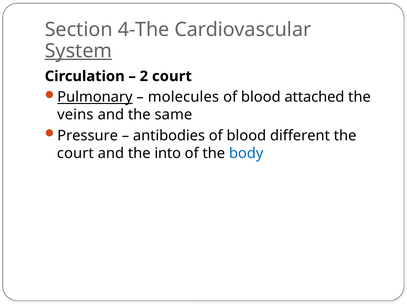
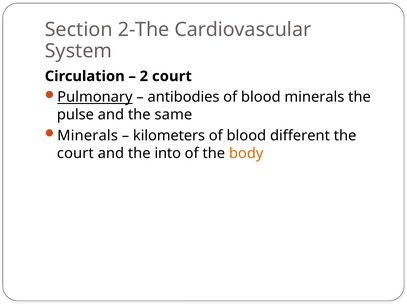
4-The: 4-The -> 2-The (144, 30)
System underline: present -> none (78, 51)
molecules: molecules -> antibodies (184, 97)
blood attached: attached -> minerals (314, 97)
veins: veins -> pulse (75, 115)
Pressure: Pressure -> Minerals (88, 136)
antibodies: antibodies -> kilometers (169, 136)
body colour: blue -> orange (246, 153)
